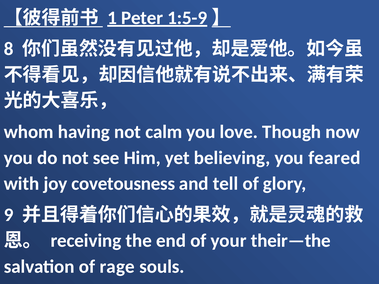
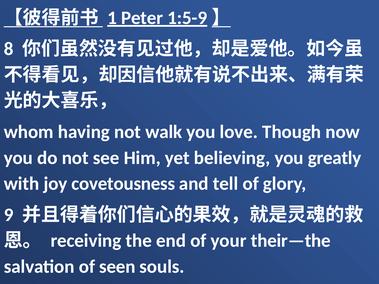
calm: calm -> walk (164, 132)
feared: feared -> greatly (335, 158)
rage: rage -> seen (117, 267)
